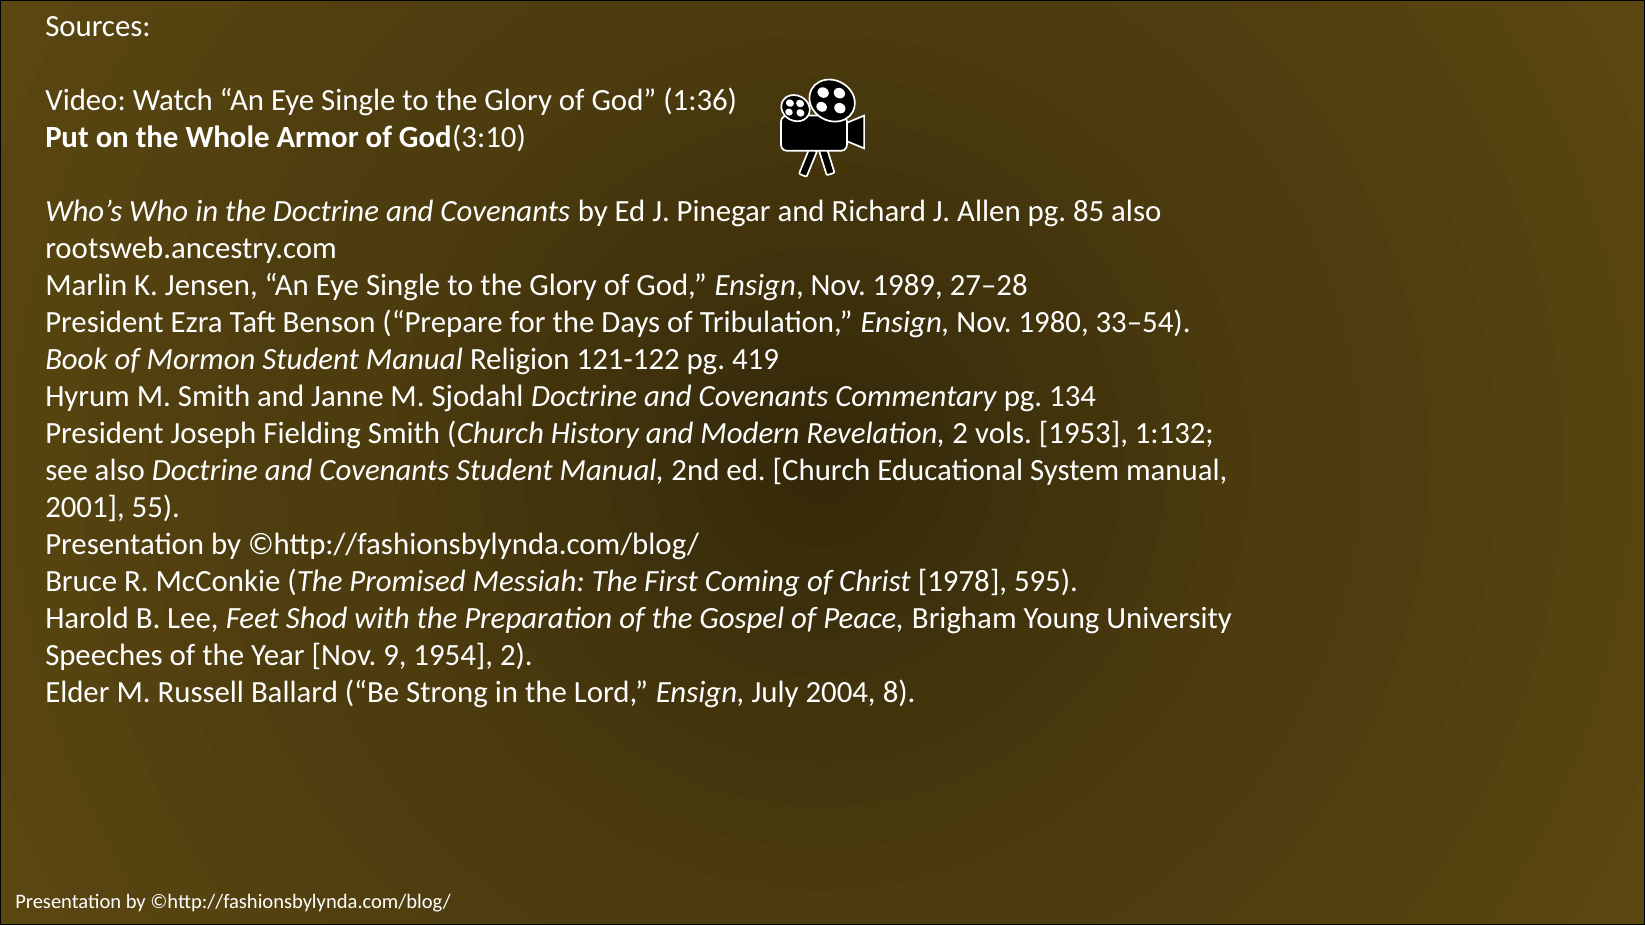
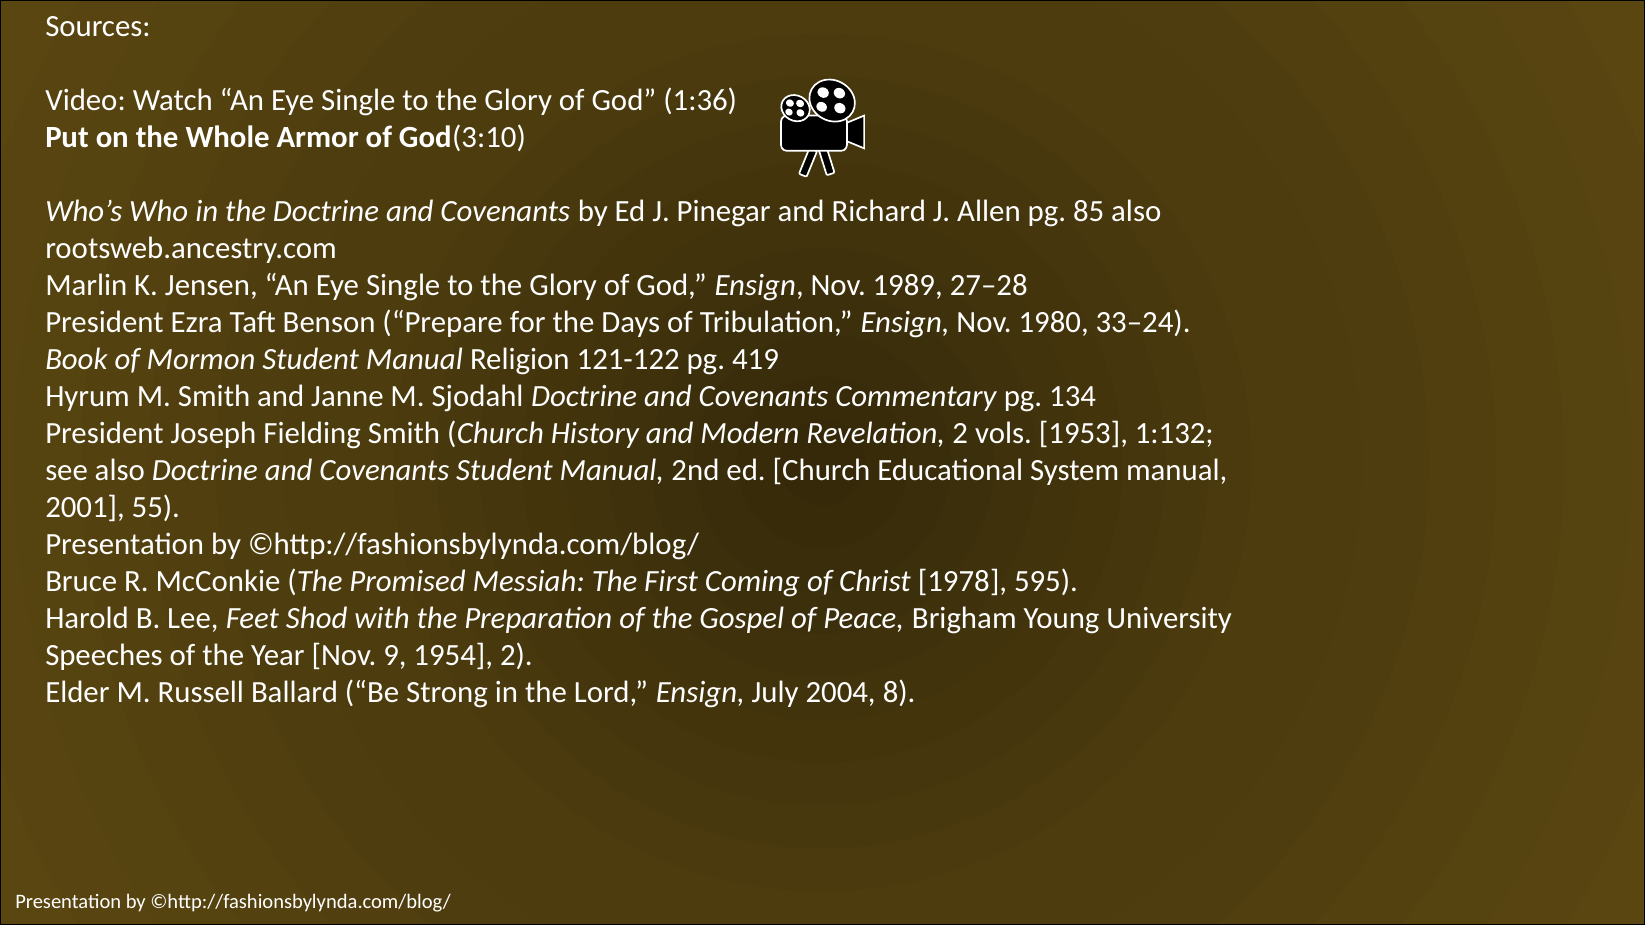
33–54: 33–54 -> 33–24 (1143, 323)
